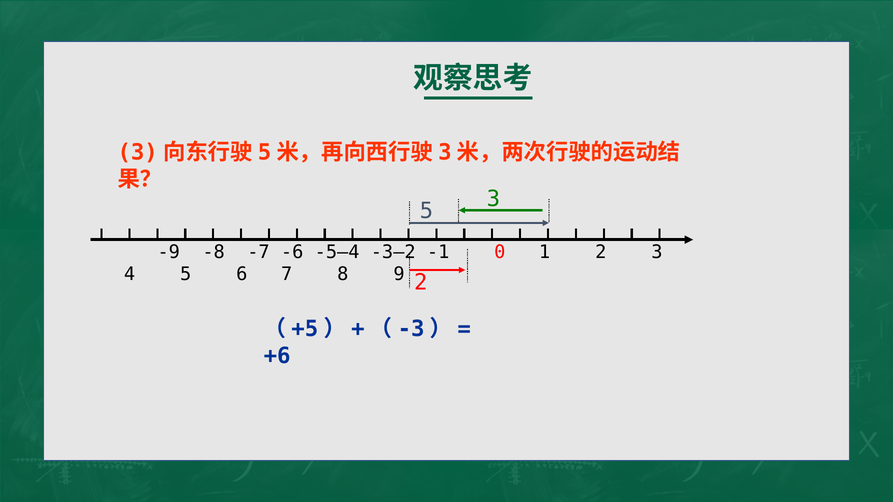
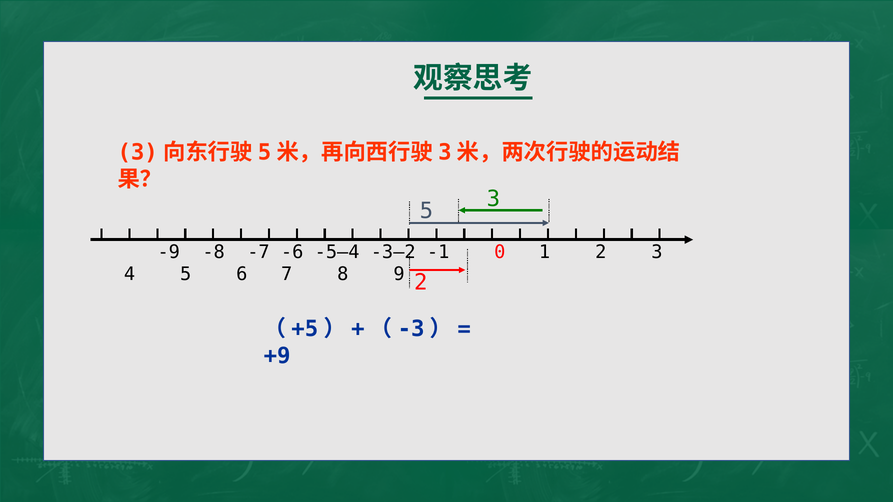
+6: +6 -> +9 (277, 356)
